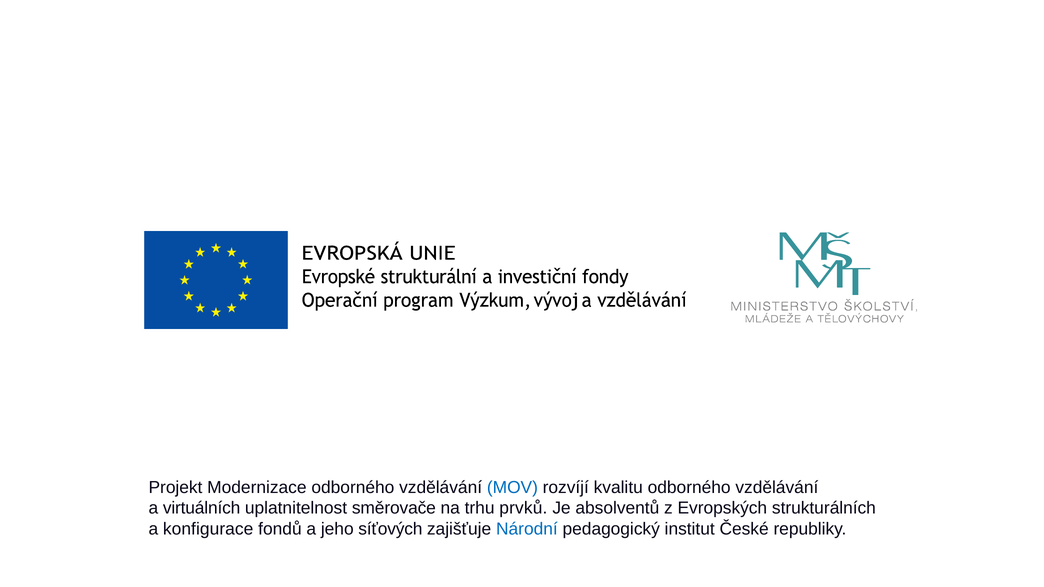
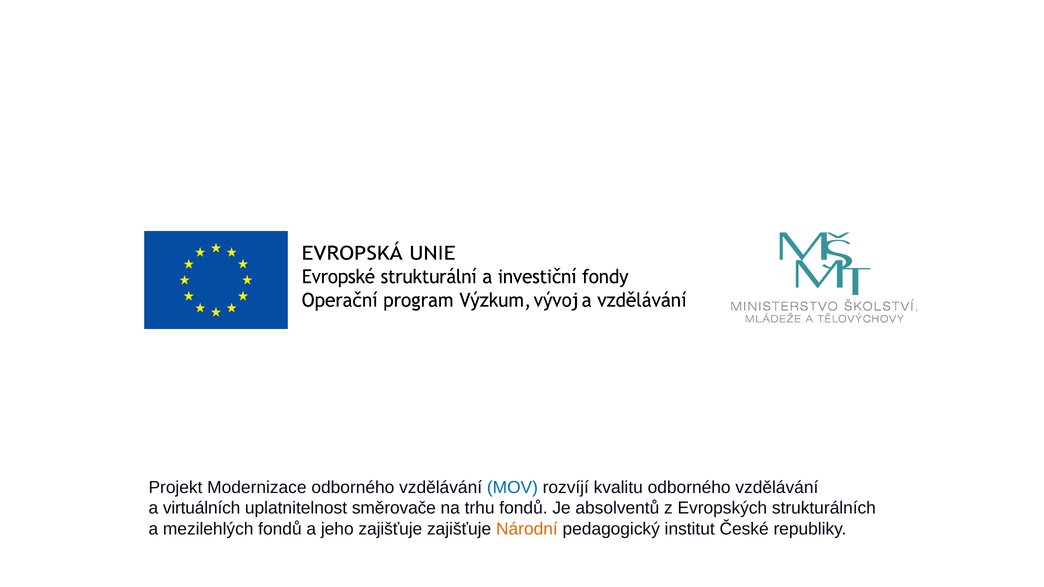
trhu prvků: prvků -> fondů (523, 508)
konfigurace: konfigurace -> mezilehlých (208, 529)
jeho síťových: síťových -> zajišťuje (390, 529)
Národní colour: blue -> orange (527, 529)
